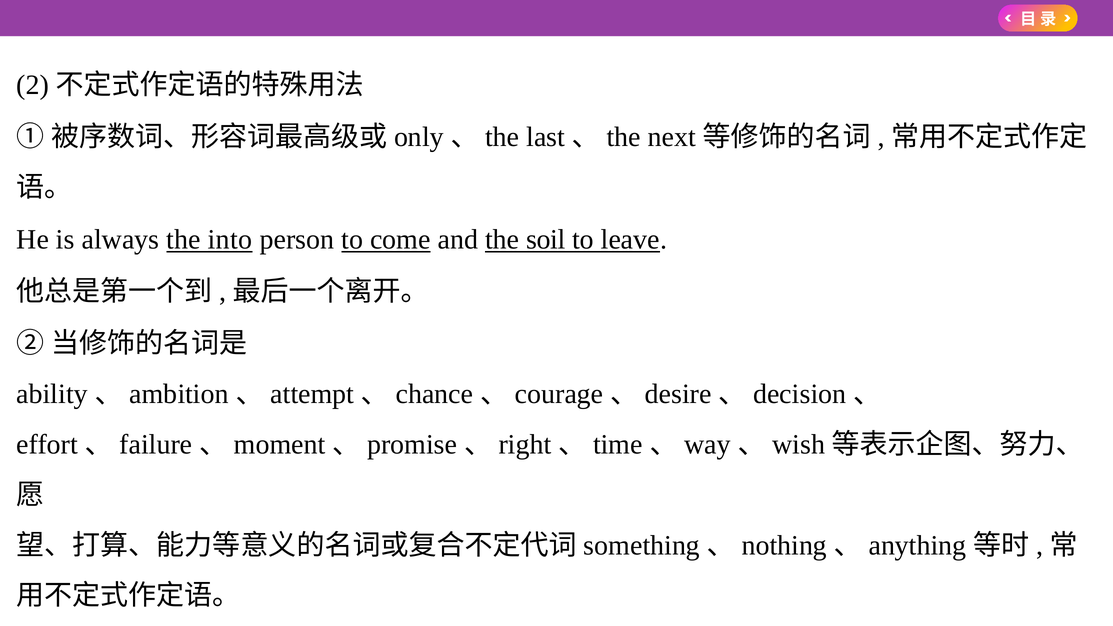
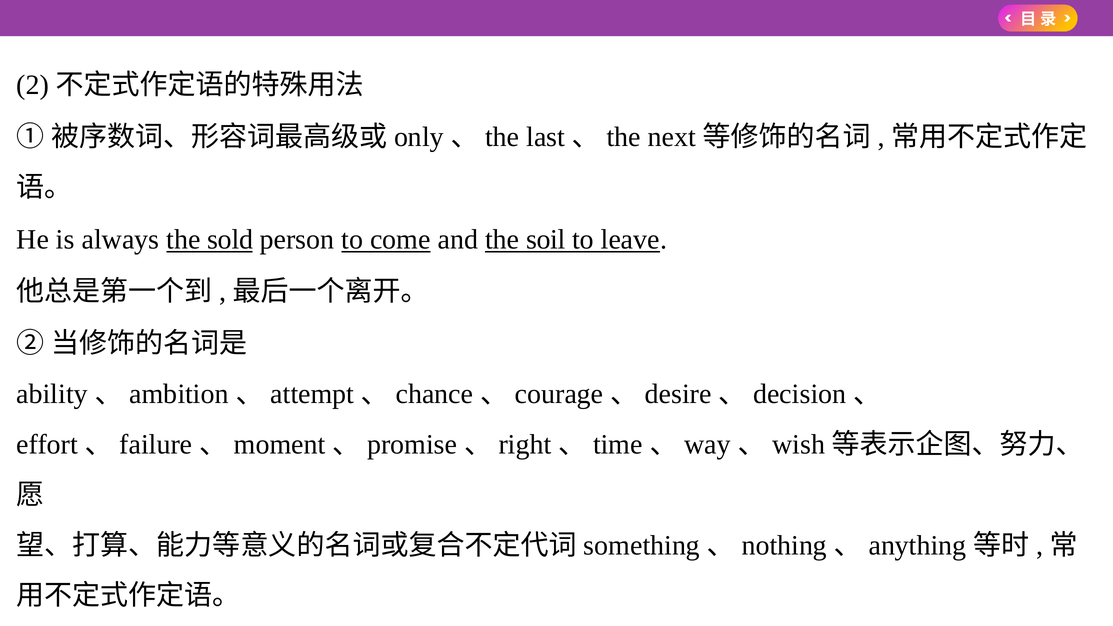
into: into -> sold (230, 239)
